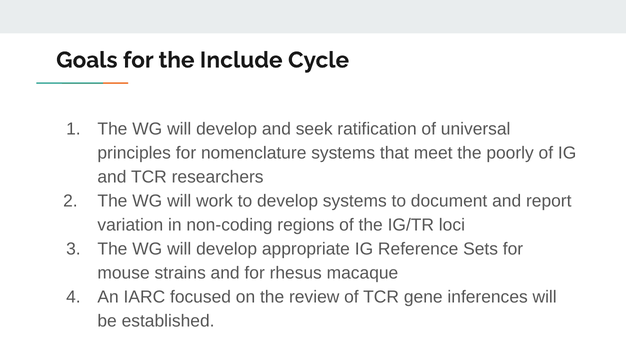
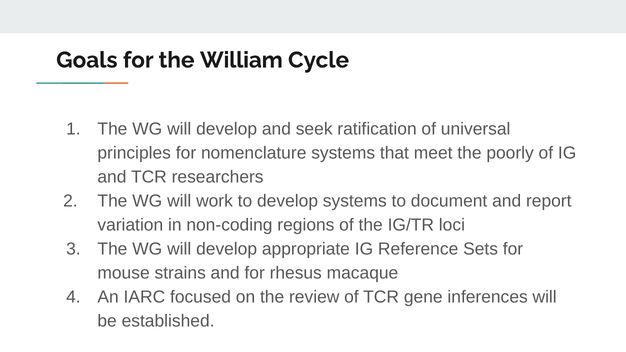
Include: Include -> William (241, 60)
